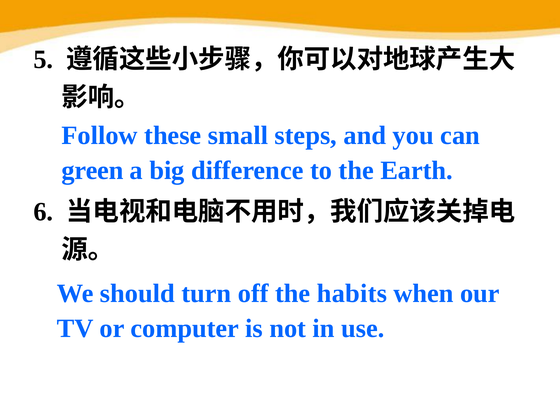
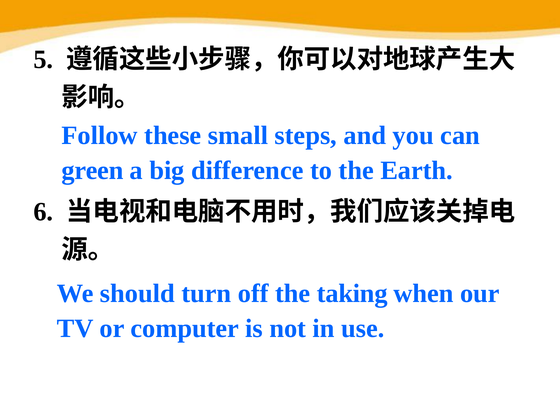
habits: habits -> taking (352, 293)
